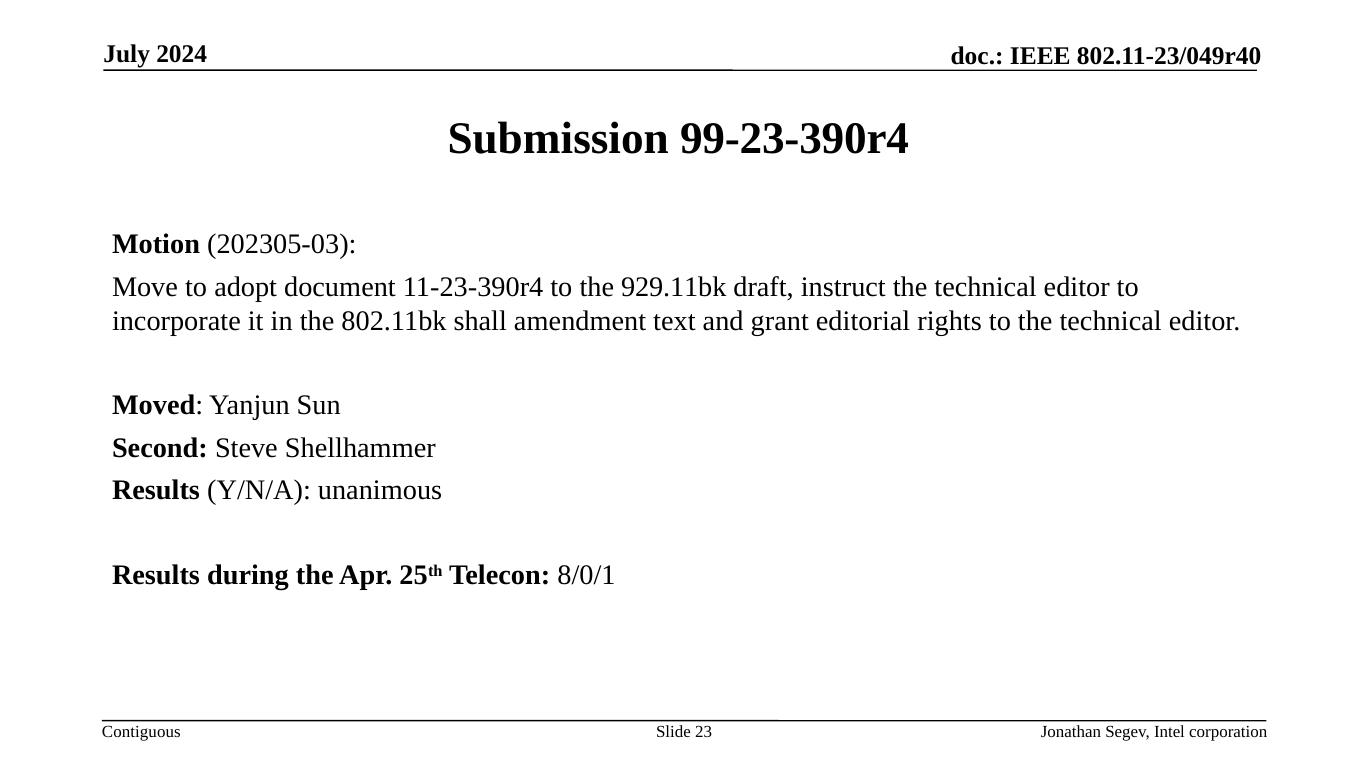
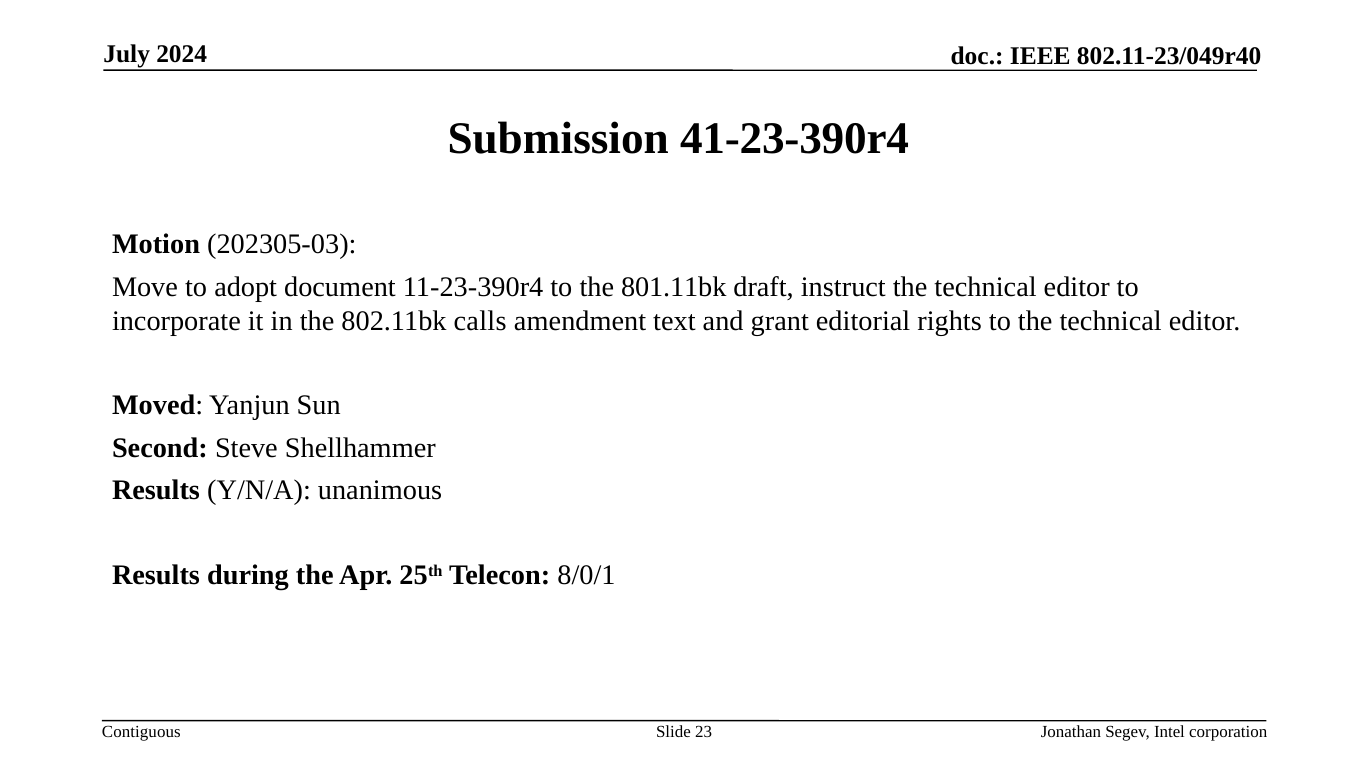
99-23-390r4: 99-23-390r4 -> 41-23-390r4 (795, 139)
929.11bk: 929.11bk -> 801.11bk (674, 287)
shall: shall -> calls (480, 321)
